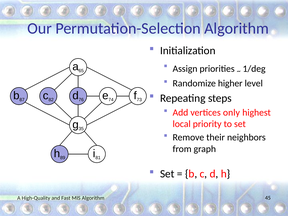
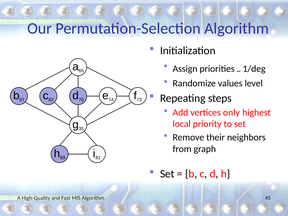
higher: higher -> values (230, 83)
